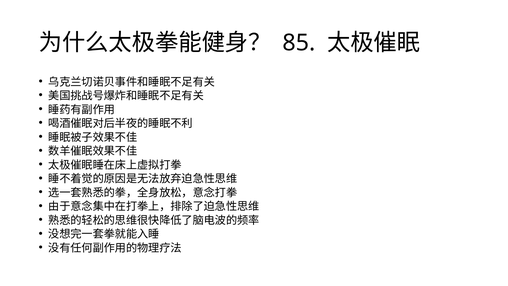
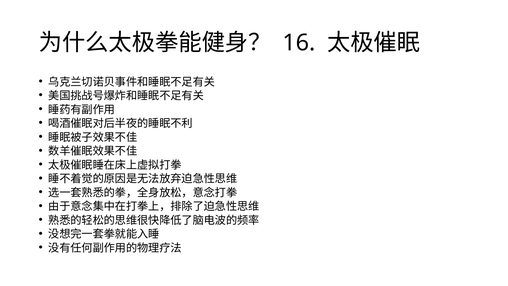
85: 85 -> 16 (299, 43)
